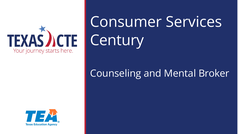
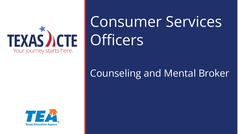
Century: Century -> Officers (117, 40)
